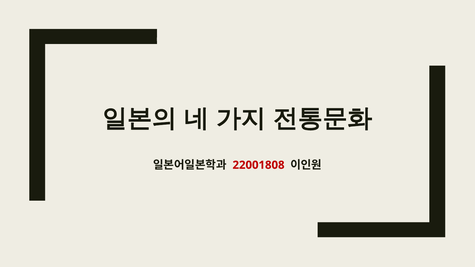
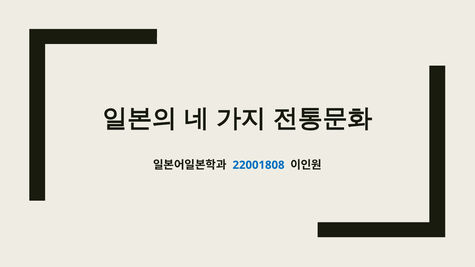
22001808 colour: red -> blue (259, 165)
